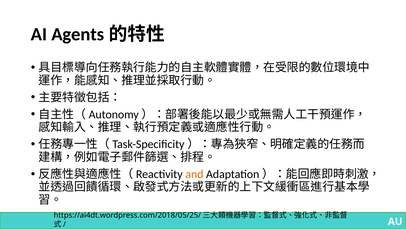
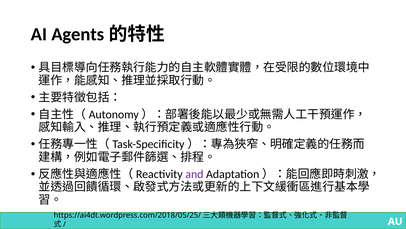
and colour: orange -> purple (194, 174)
